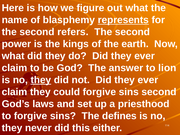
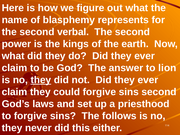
represents underline: present -> none (123, 20)
refers: refers -> verbal (73, 32)
defines: defines -> follows (119, 116)
